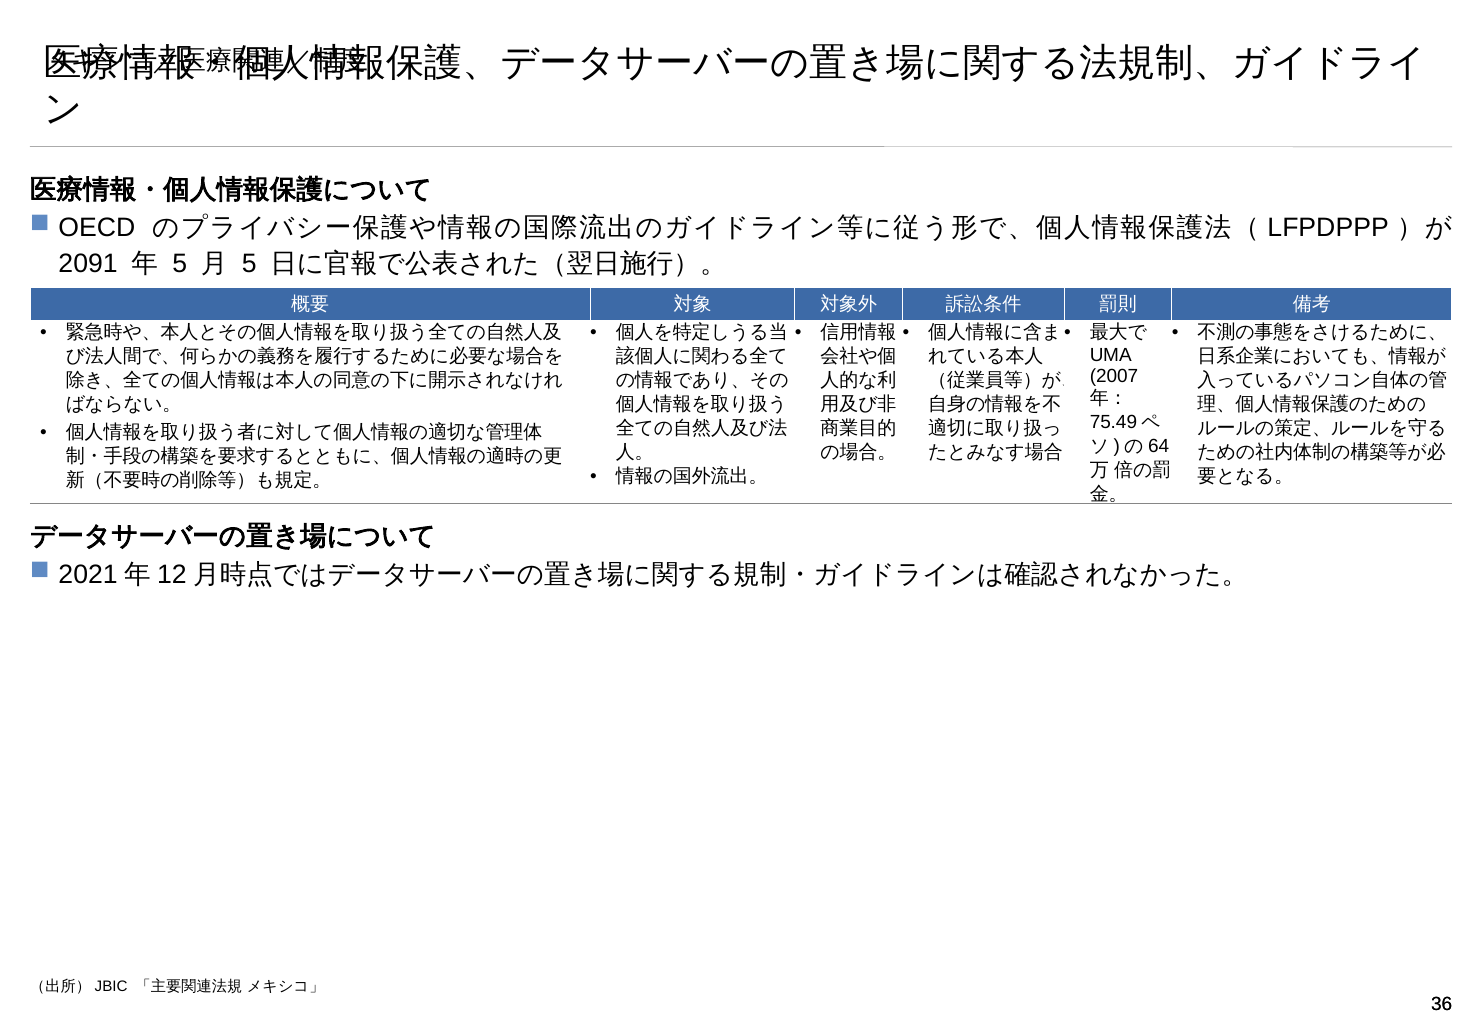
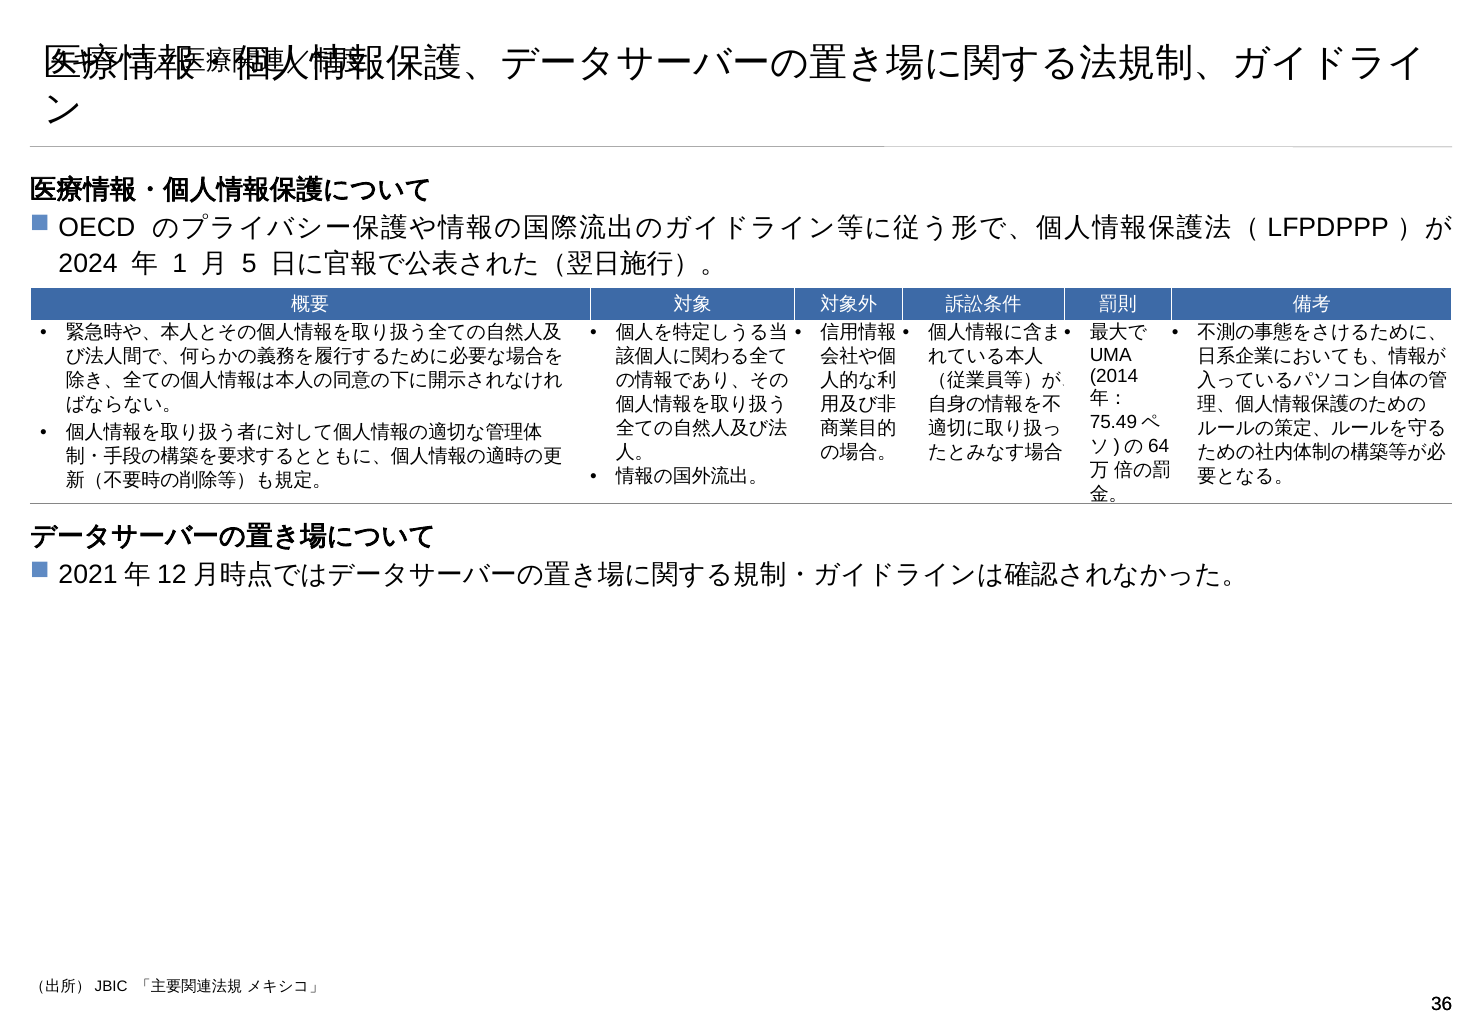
2091: 2091 -> 2024 (88, 263)
5: 5 -> 1 (180, 263)
2007: 2007 -> 2014 (1114, 376)
